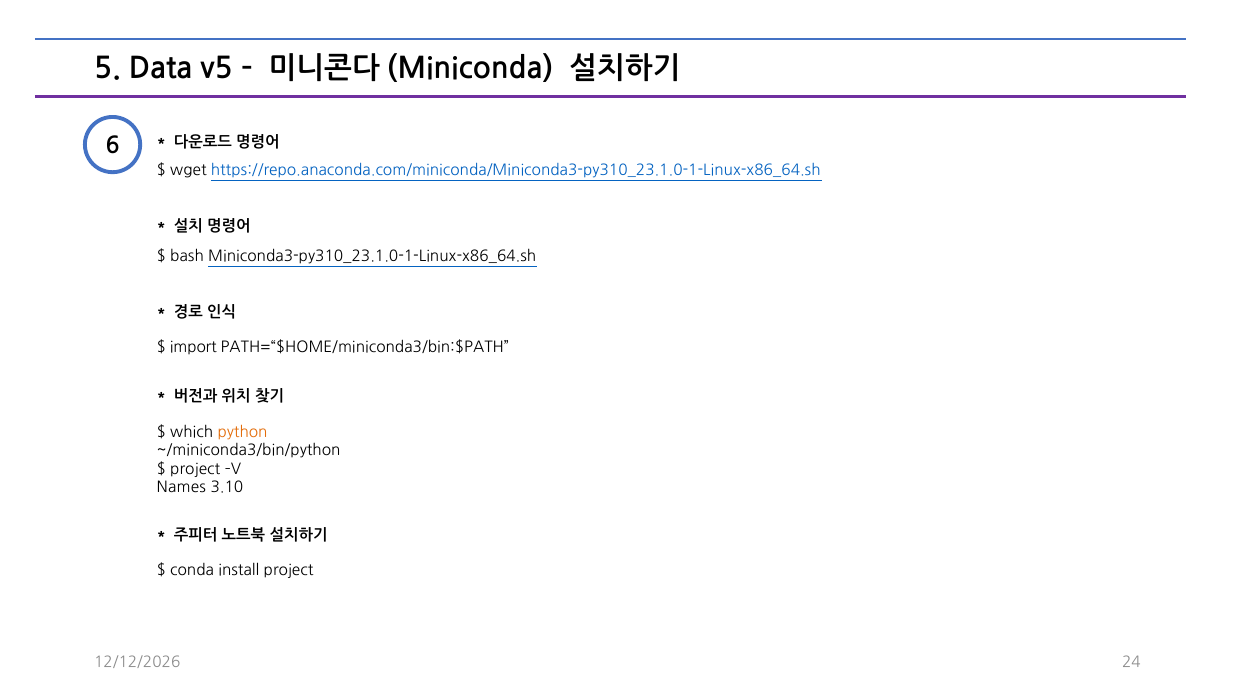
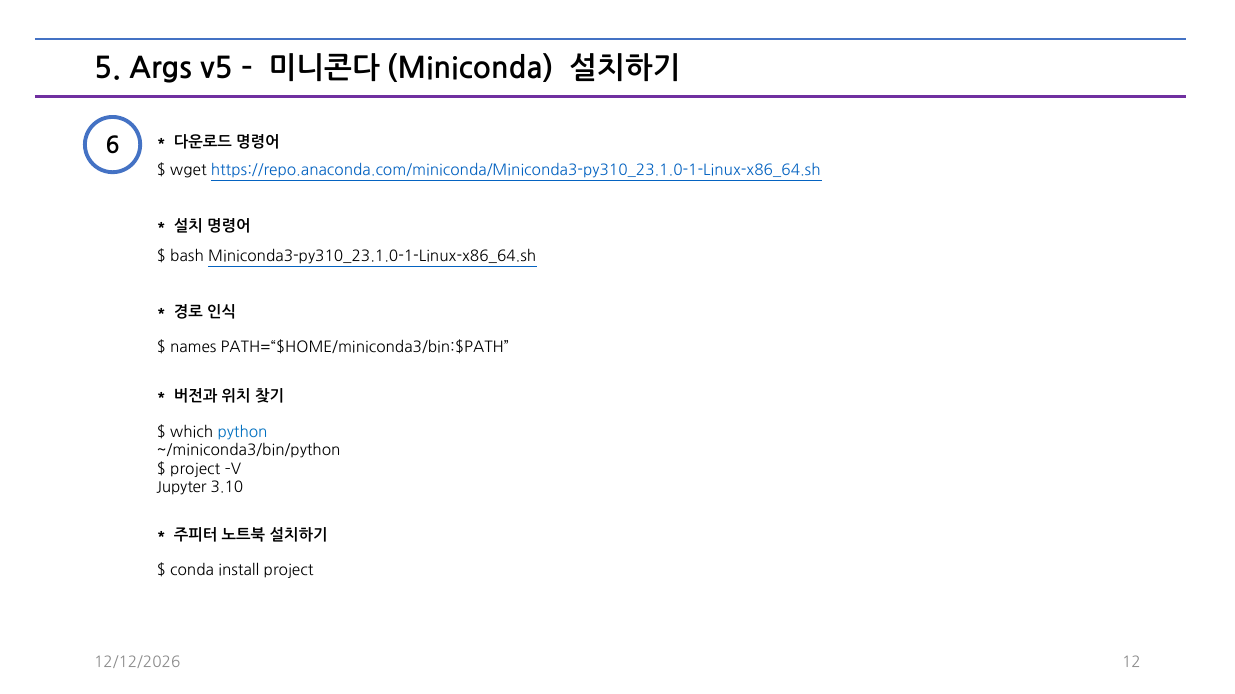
Data: Data -> Args (161, 69)
import: import -> names (193, 348)
python colour: orange -> blue (243, 433)
Names: Names -> Jupyter (181, 488)
24: 24 -> 12 (1131, 663)
